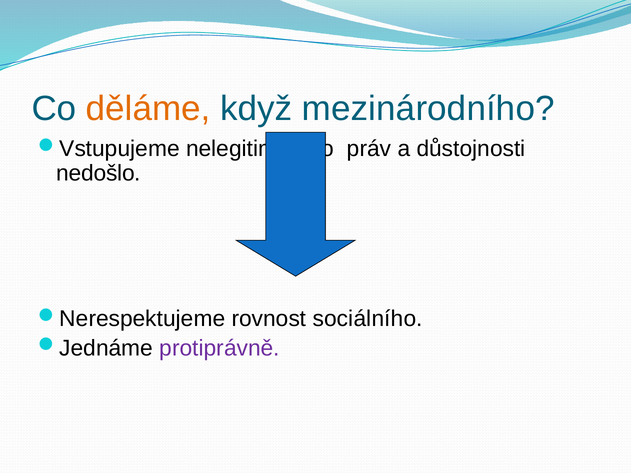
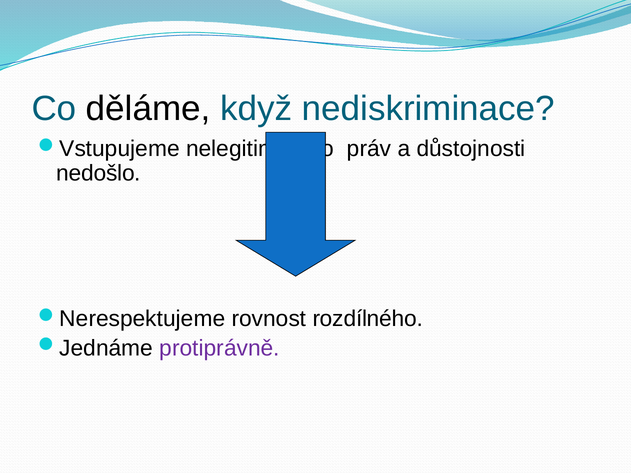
děláme colour: orange -> black (148, 109)
mezinárodního: mezinárodního -> nediskriminace (428, 109)
sociálního: sociálního -> rozdílného (368, 319)
